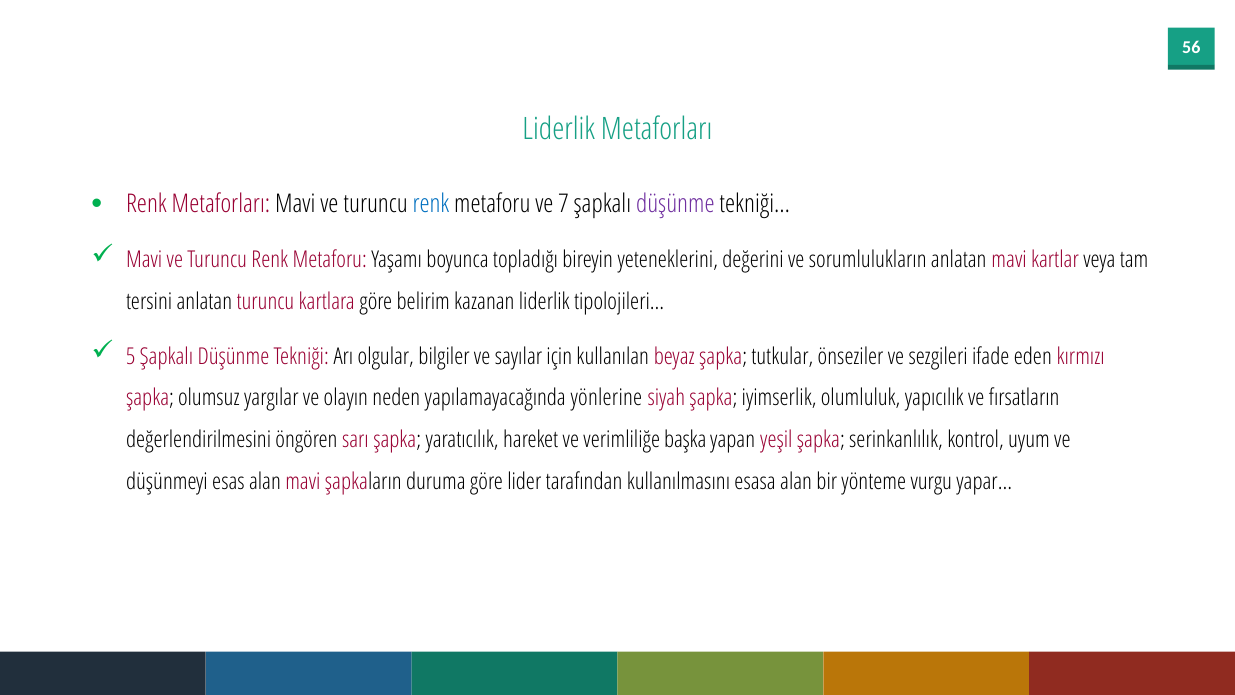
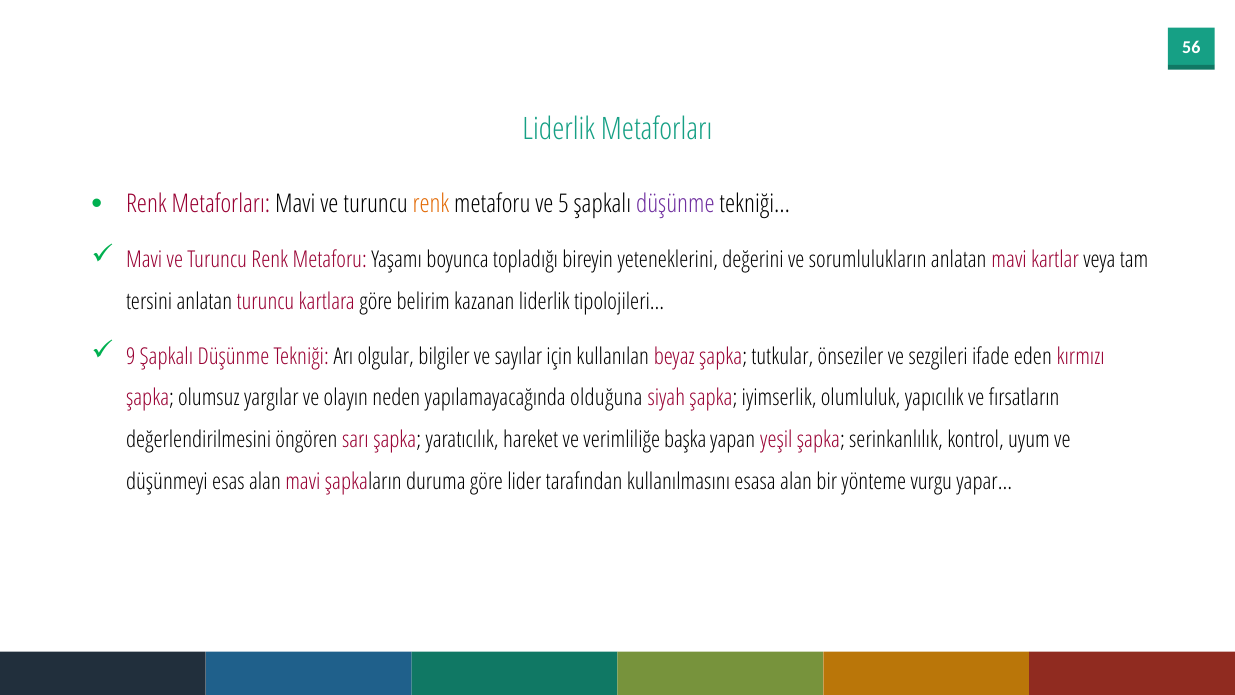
renk colour: blue -> orange (431, 204)
7: 7 -> 5 (564, 204)
5: 5 -> 9 (131, 356)
yönlerine: yönlerine -> olduğuna (606, 398)
